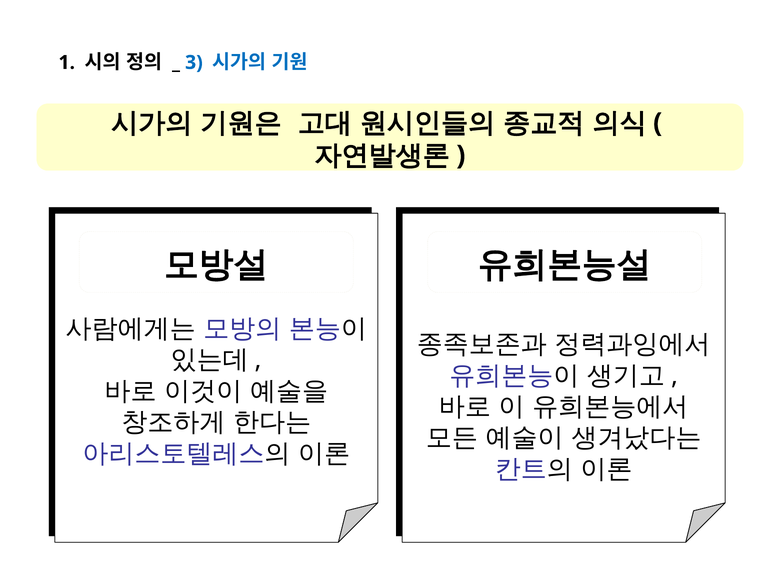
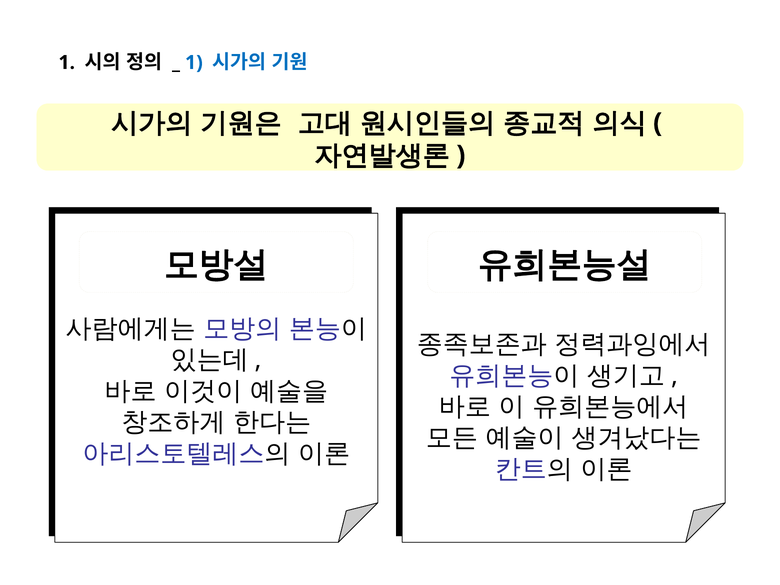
3: 3 -> 1 (194, 63)
